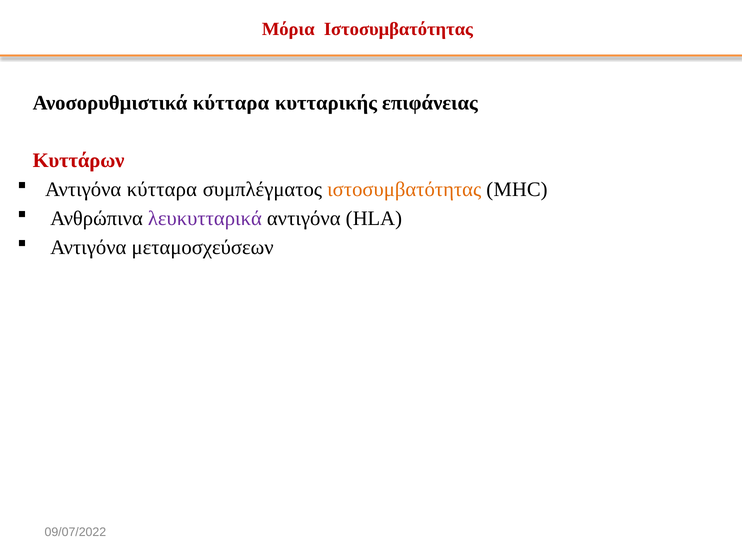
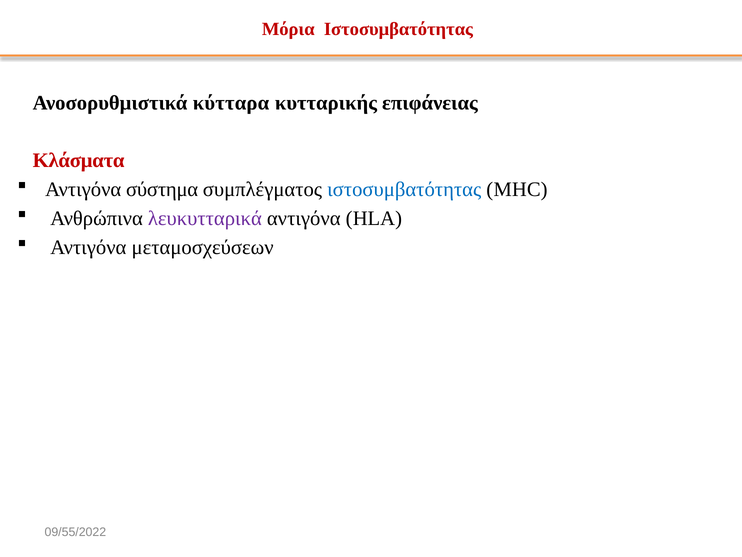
Κυττάρων: Κυττάρων -> Κλάσματα (79, 160)
Αντιγόνα κύτταρα: κύτταρα -> σύστημα (162, 189)
ιστοσυμβατότητας colour: orange -> blue (404, 189)
09/07/2022: 09/07/2022 -> 09/55/2022 (75, 531)
